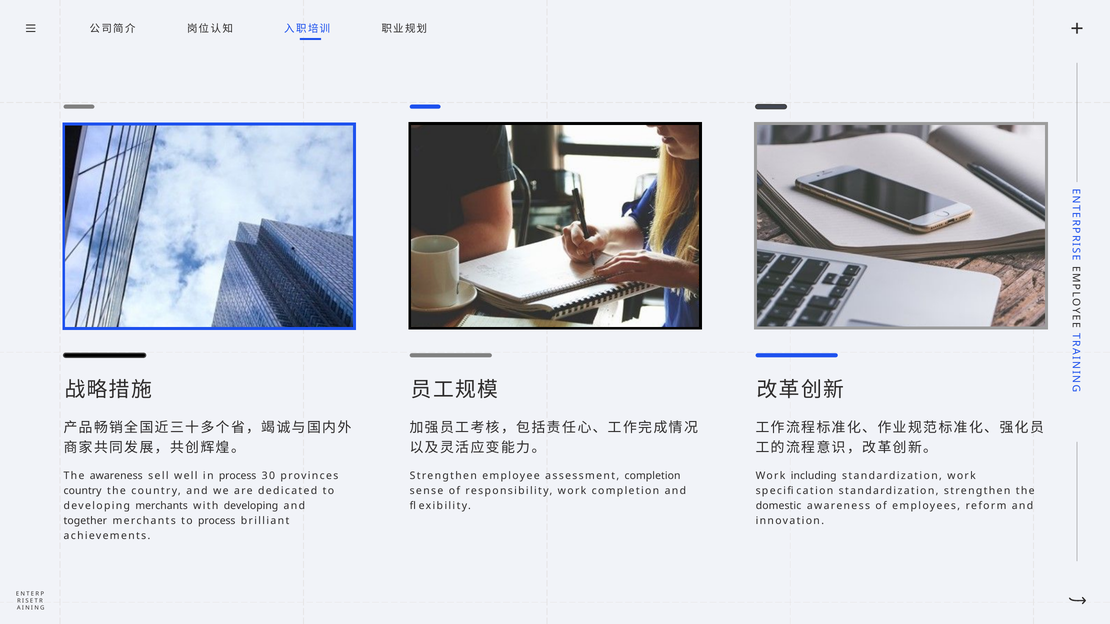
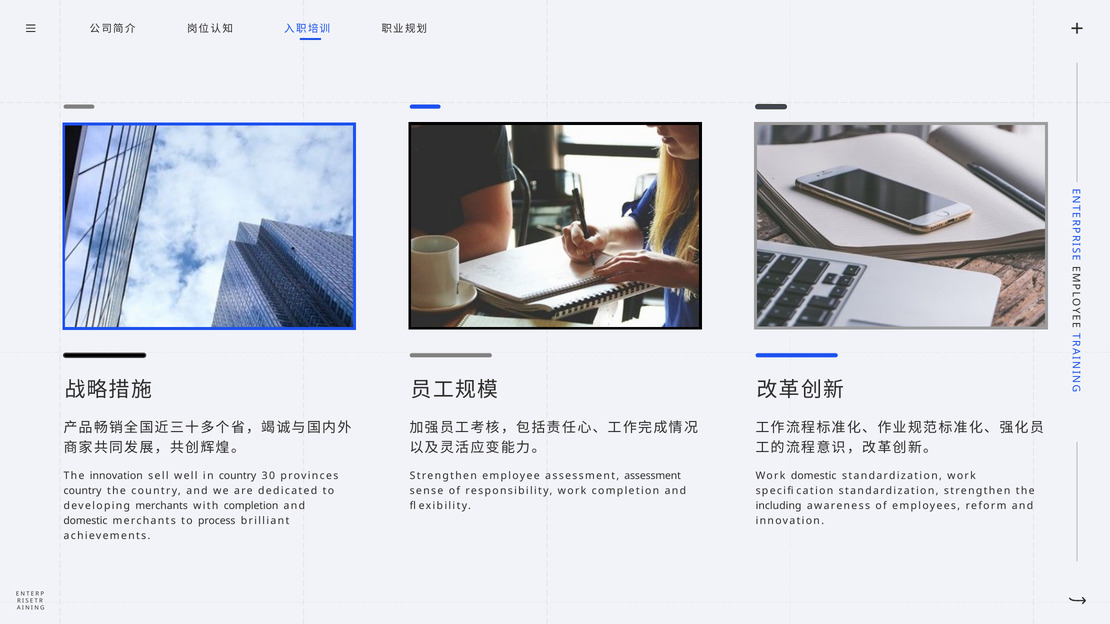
The awareness: awareness -> innovation (116, 476)
in process: process -> country (238, 476)
assessment completion: completion -> assessment (653, 476)
Work including: including -> domestic (814, 476)
with developing: developing -> completion (251, 506)
domestic: domestic -> including (779, 506)
together: together -> domestic (85, 521)
